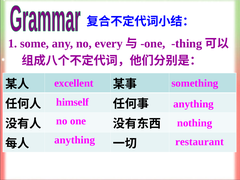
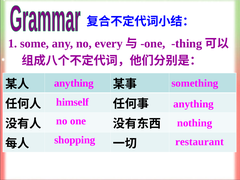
excellent: excellent -> anything (74, 83)
anything: anything -> shopping (75, 140)
